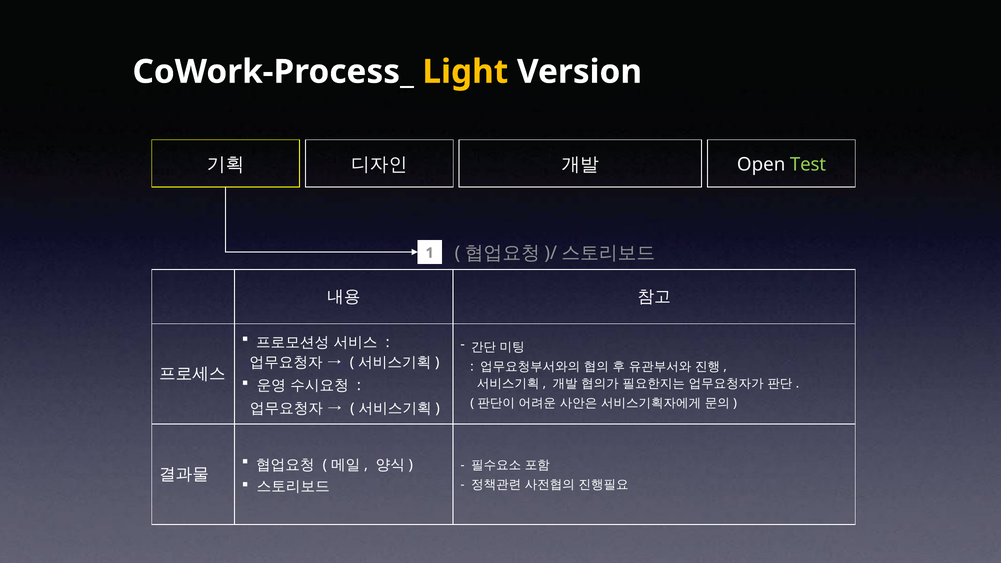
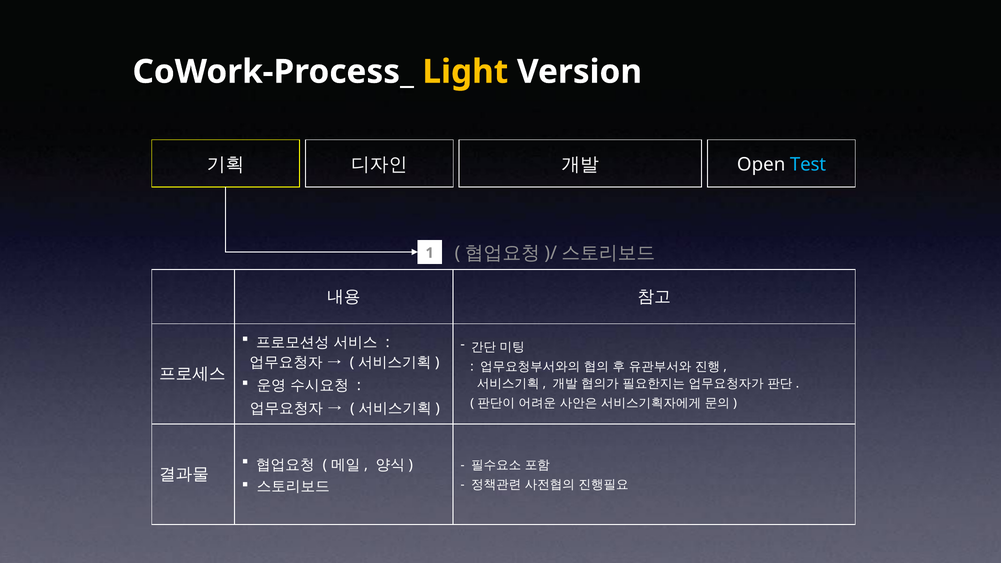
Test colour: light green -> light blue (808, 165)
